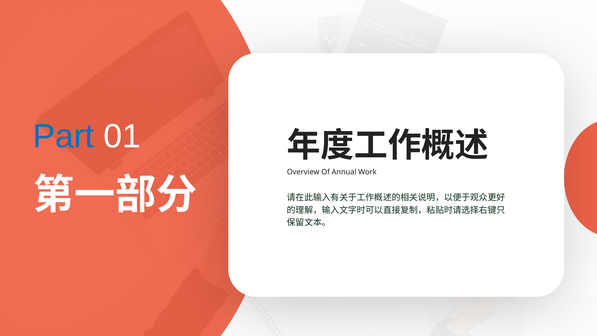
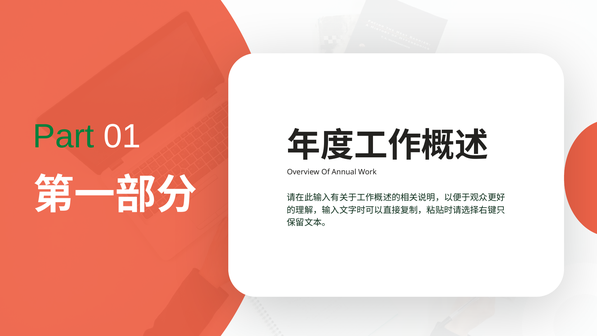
Part colour: blue -> green (64, 136)
